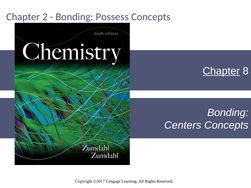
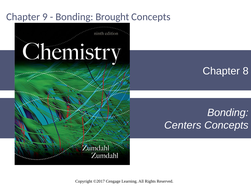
2: 2 -> 9 (45, 17)
Possess: Possess -> Brought (112, 17)
Chapter underline: present -> none (221, 71)
